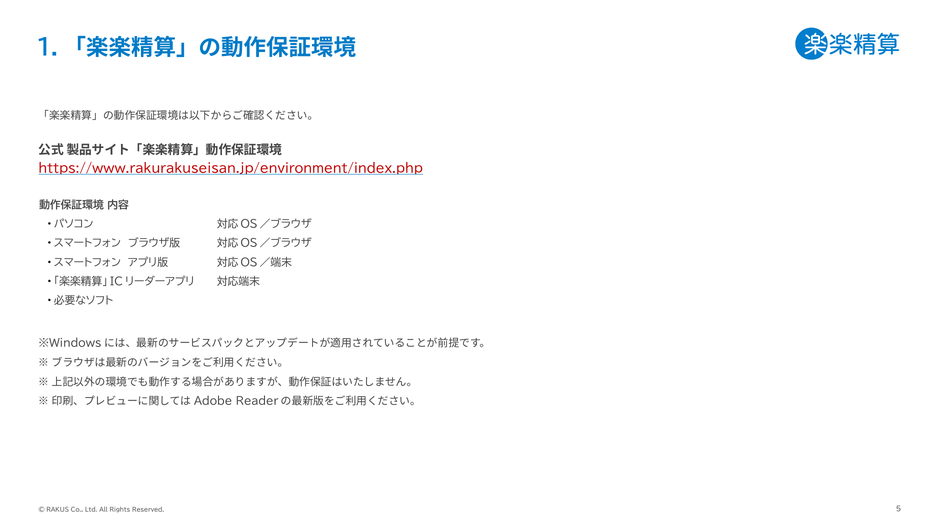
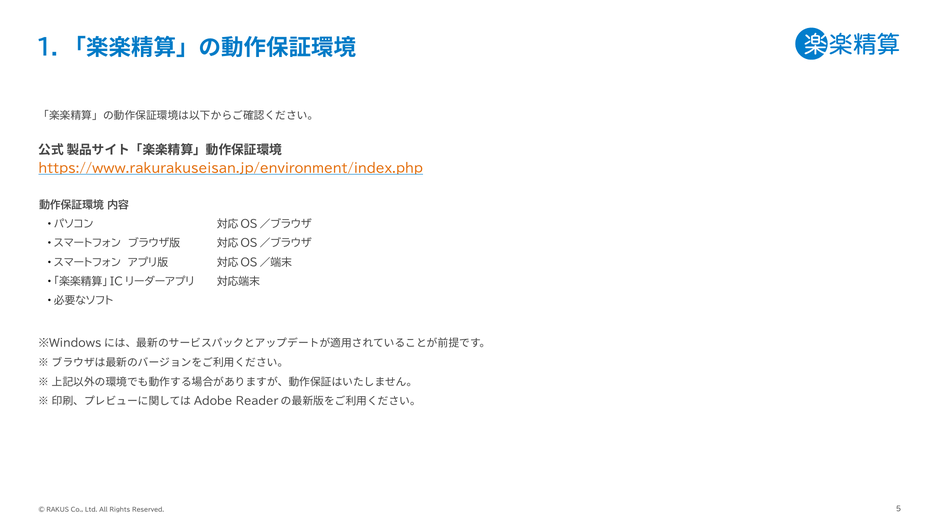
https://www.rakurakuseisan.jp/environment/index.php colour: red -> orange (231, 169)
